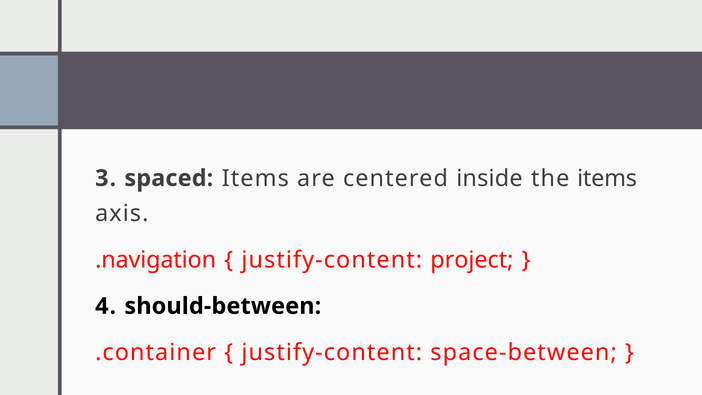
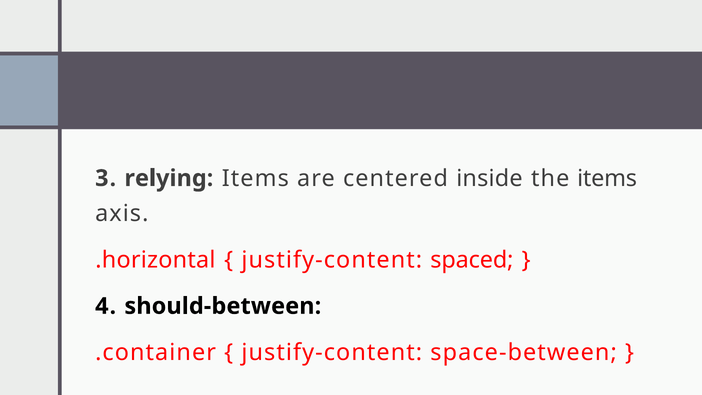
spaced: spaced -> relying (169, 178)
.navigation: .navigation -> .horizontal (155, 260)
project: project -> spaced (472, 260)
